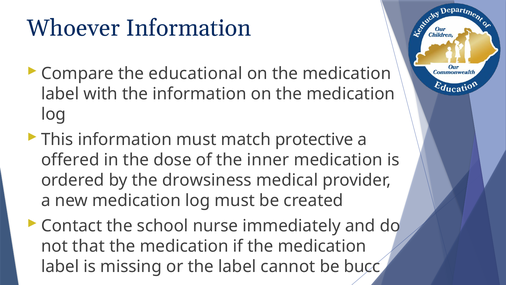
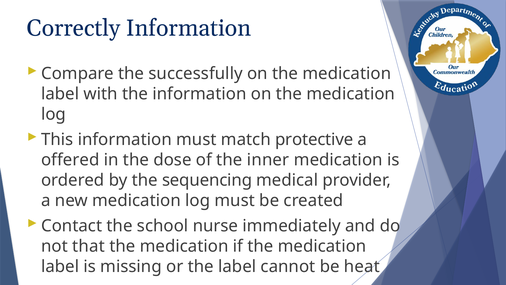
Whoever: Whoever -> Correctly (74, 28)
educational: educational -> successfully (196, 73)
drowsiness: drowsiness -> sequencing (207, 180)
bucc: bucc -> heat (362, 266)
